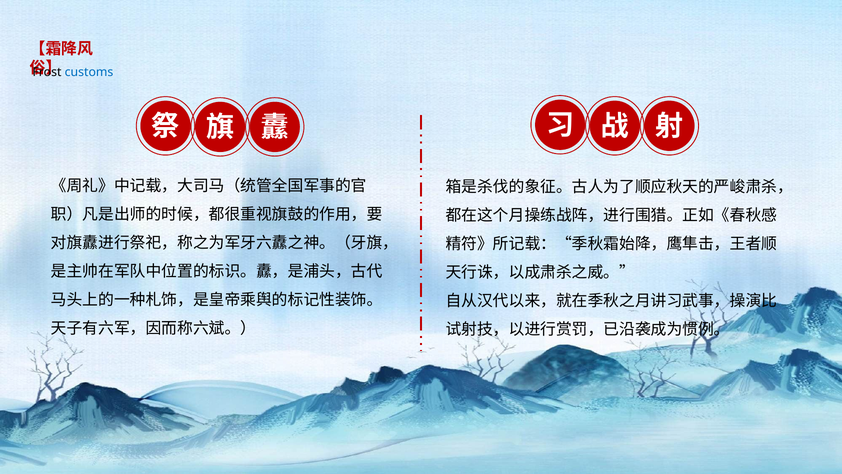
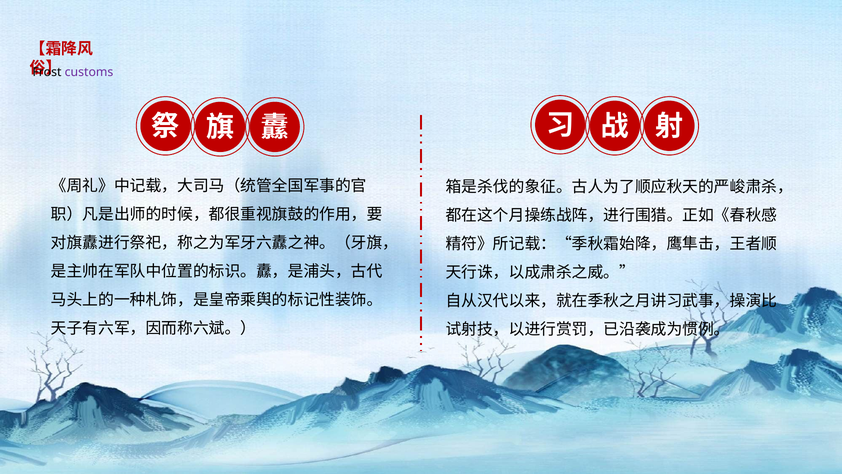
customs colour: blue -> purple (89, 72)
